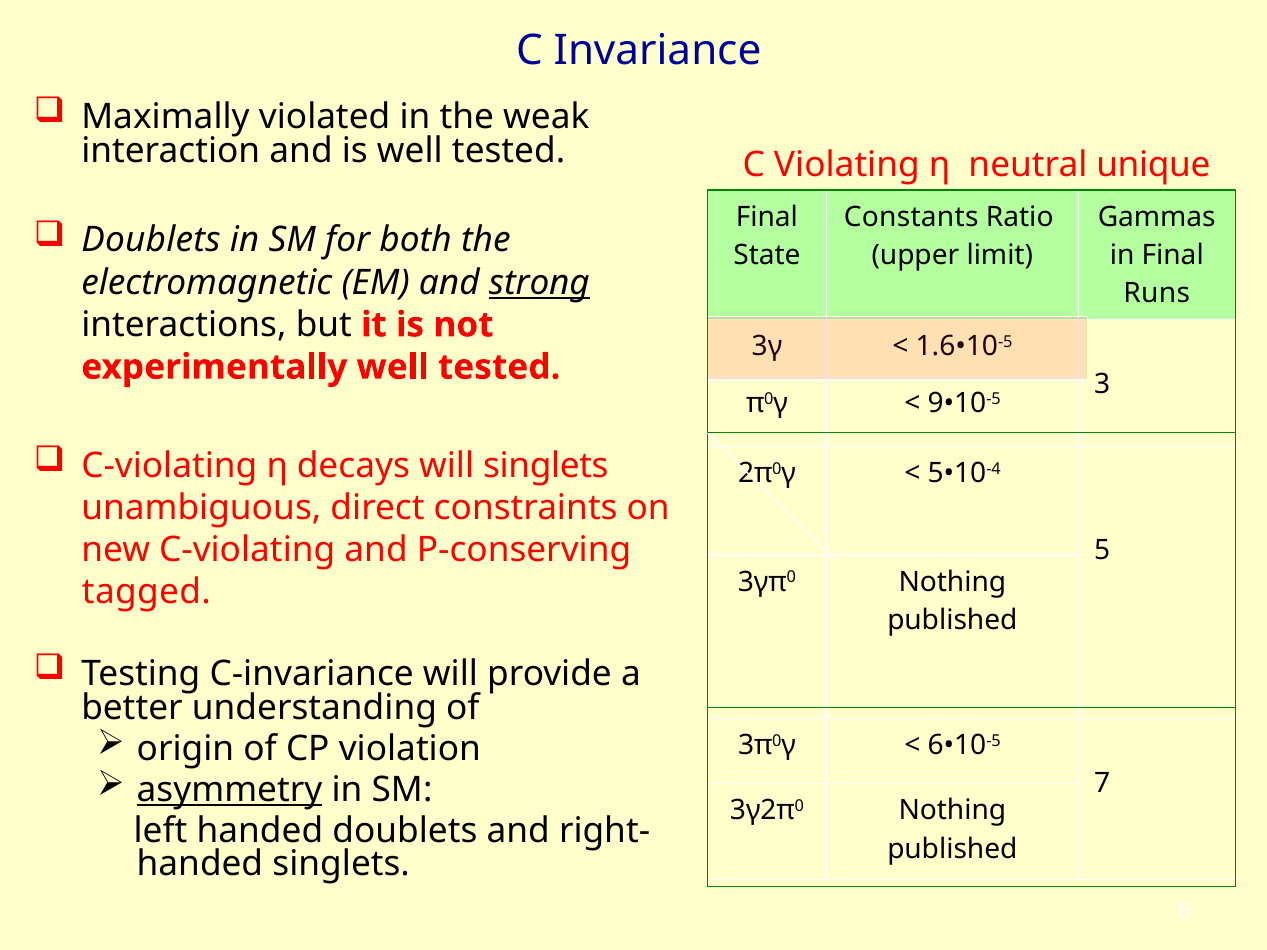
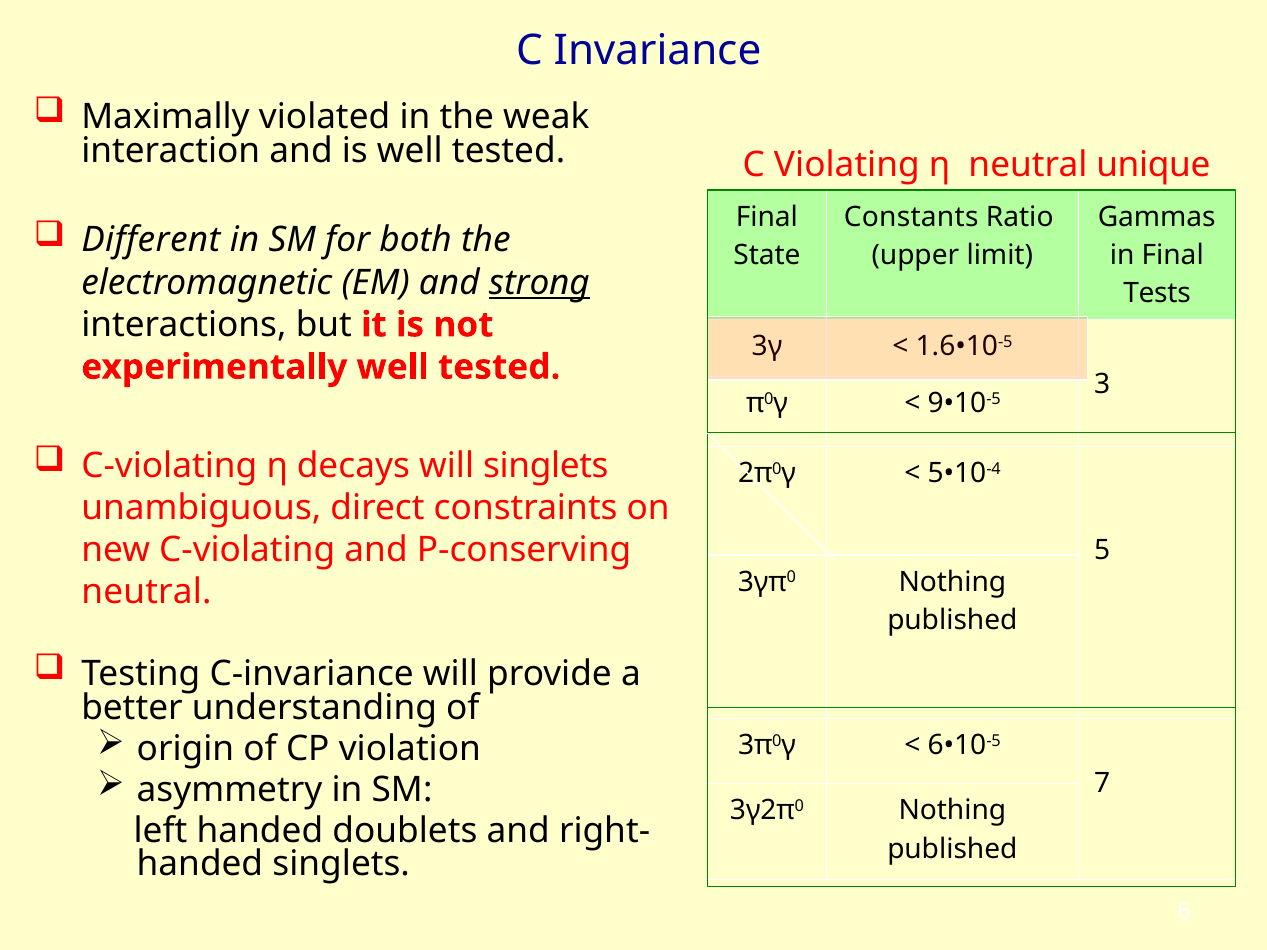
Doublets: Doublets -> Different (151, 240)
Runs: Runs -> Tests (1157, 293)
tagged: tagged -> neutral (146, 592)
asymmetry underline: present -> none (230, 790)
